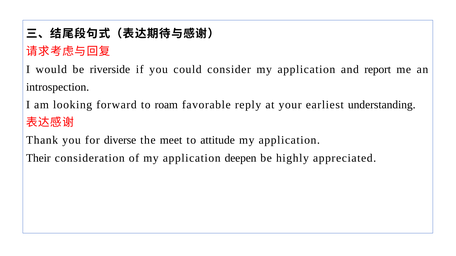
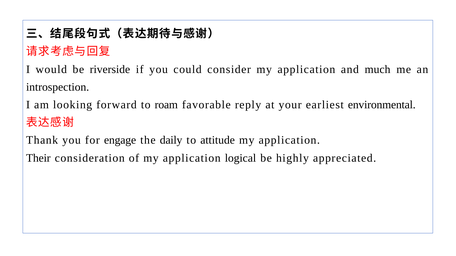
report: report -> much (378, 69)
understanding: understanding -> environmental (382, 105)
diverse: diverse -> engage (120, 140)
meet: meet -> daily (171, 140)
deepen: deepen -> logical (240, 158)
